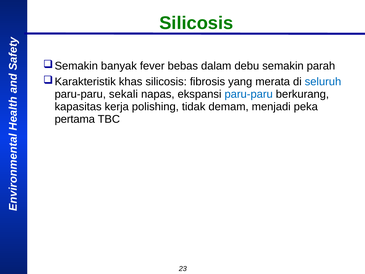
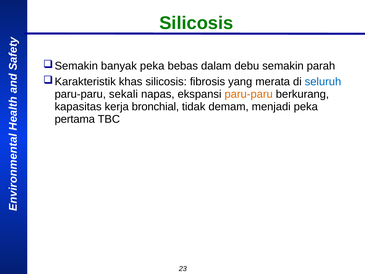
banyak fever: fever -> peka (152, 66)
paru-paru colour: blue -> orange (249, 94)
polishing: polishing -> bronchial (155, 107)
